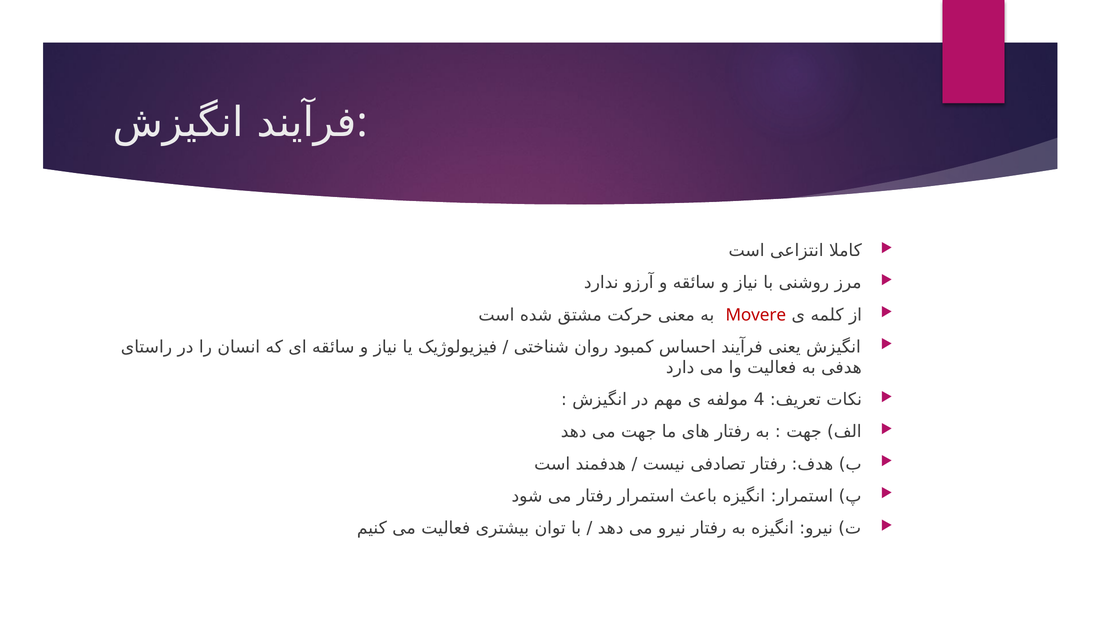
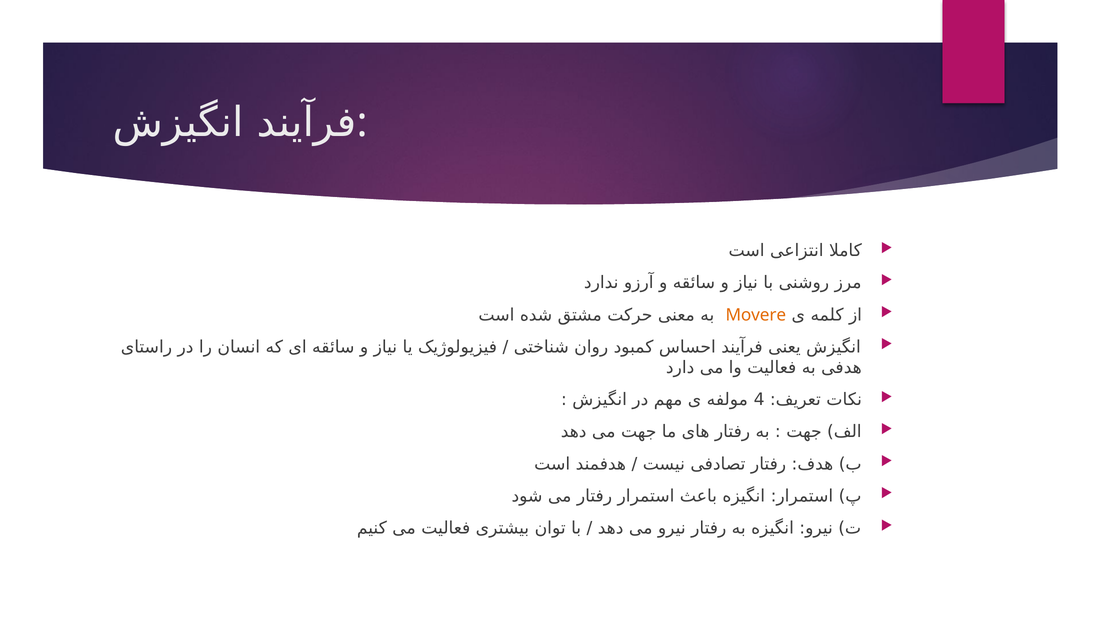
Movere colour: red -> orange (756, 315)
